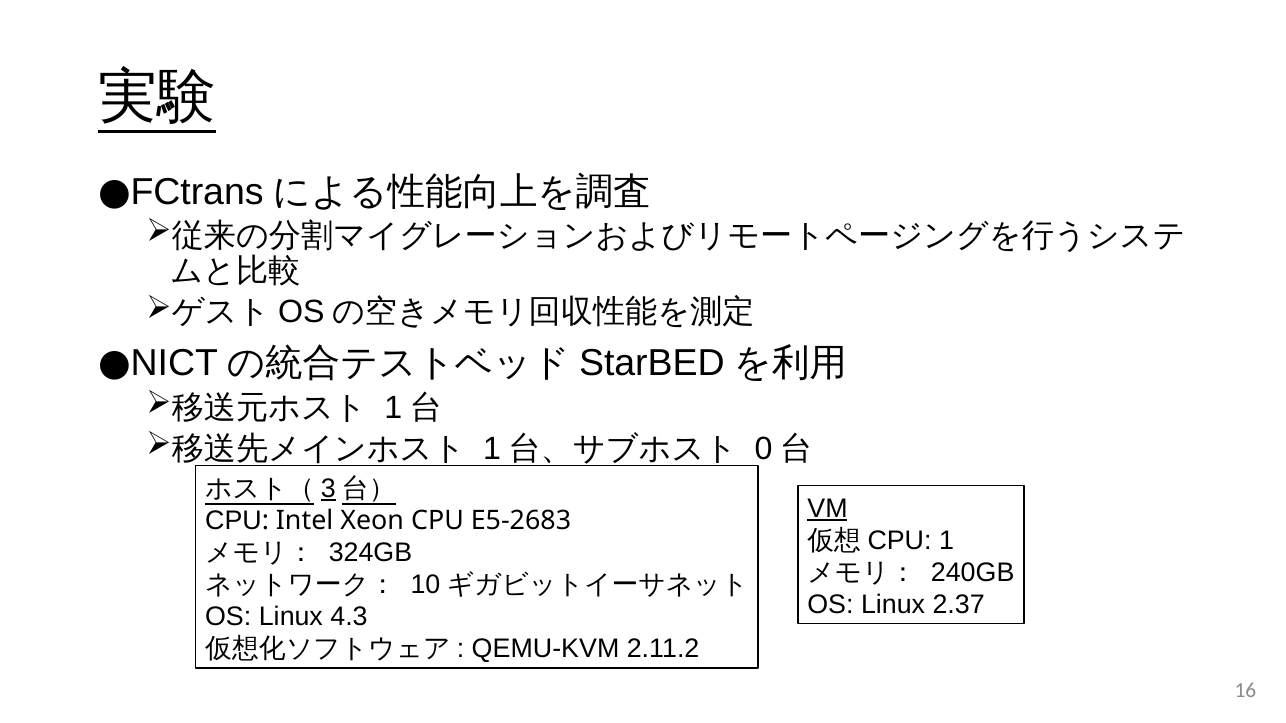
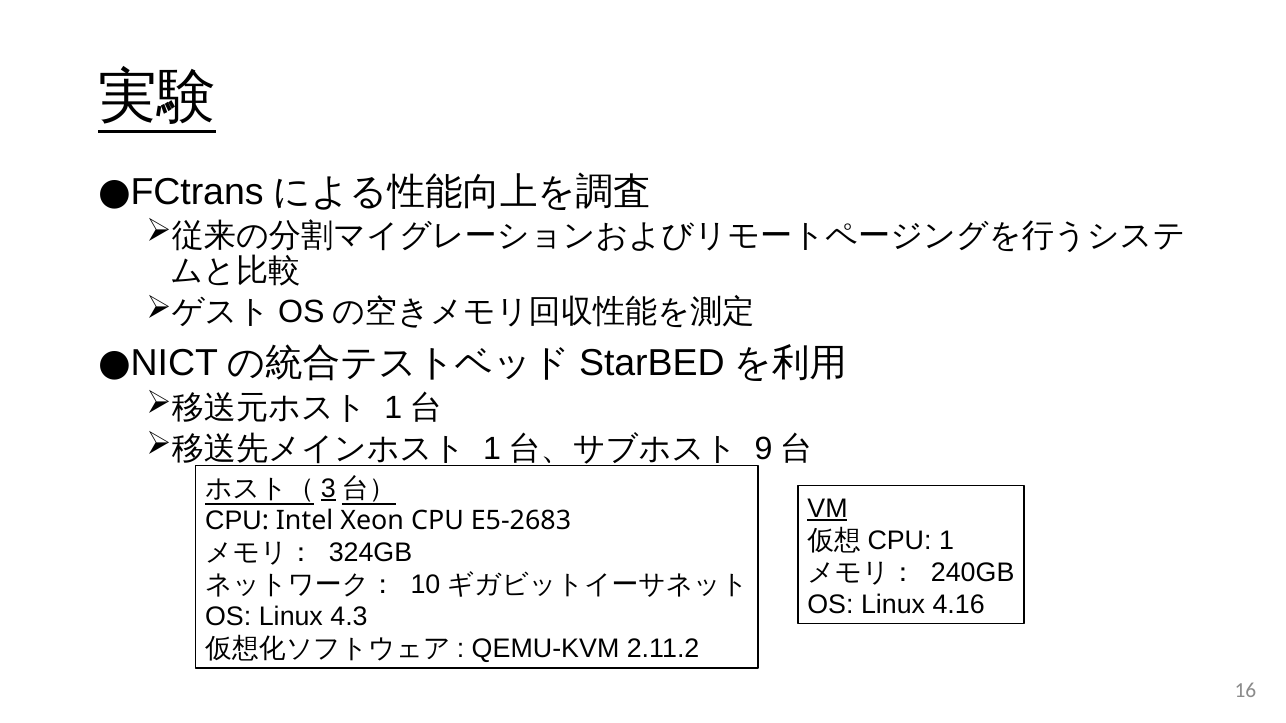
0: 0 -> 9 (764, 449)
2.37: 2.37 -> 4.16 (959, 605)
